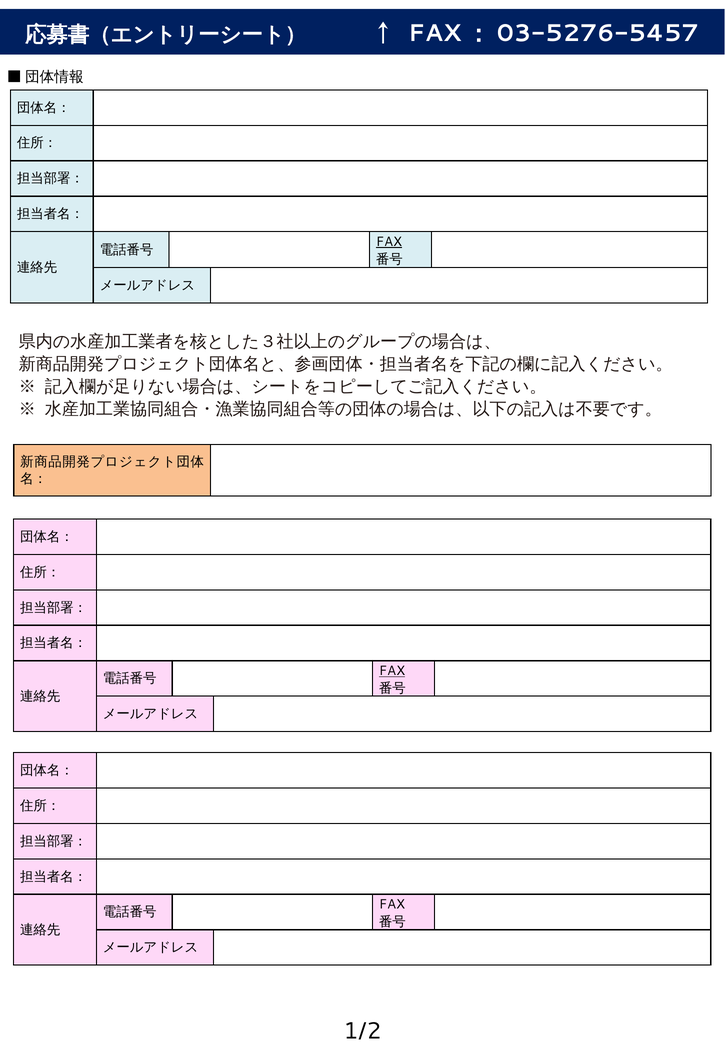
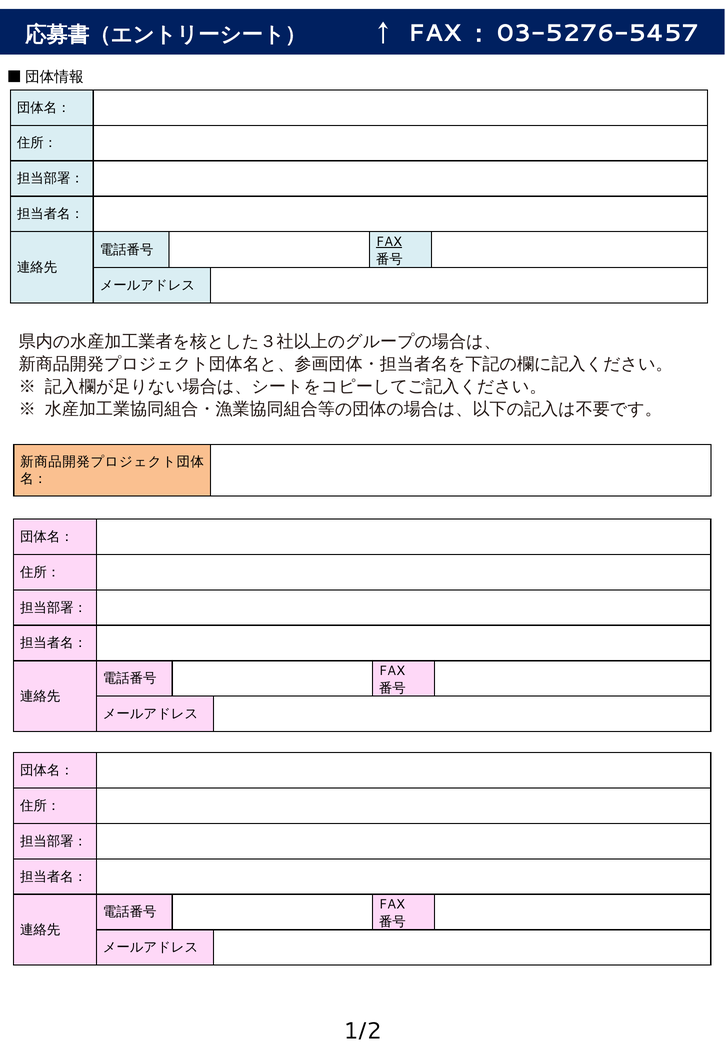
FAX underline: present -> none (392, 671)
